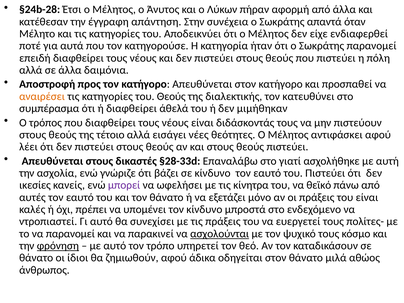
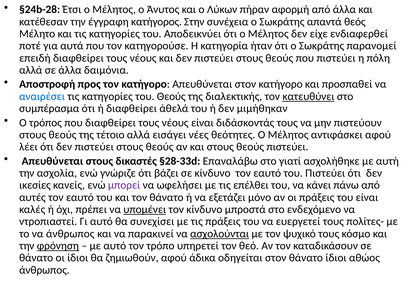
απάντηση: απάντηση -> κατήγορος (156, 22)
όταν: όταν -> θεός (355, 22)
αναιρέσει colour: orange -> blue (42, 96)
κατευθύνει underline: none -> present (308, 96)
κίνητρα: κίνητρα -> επέλθει (251, 185)
θεϊκό: θεϊκό -> κάνει (319, 185)
υπομένει underline: none -> present (145, 209)
να παρανομεί: παρανομεί -> άνθρωπος (70, 234)
θάνατο μιλά: μιλά -> ίδιοι (336, 258)
